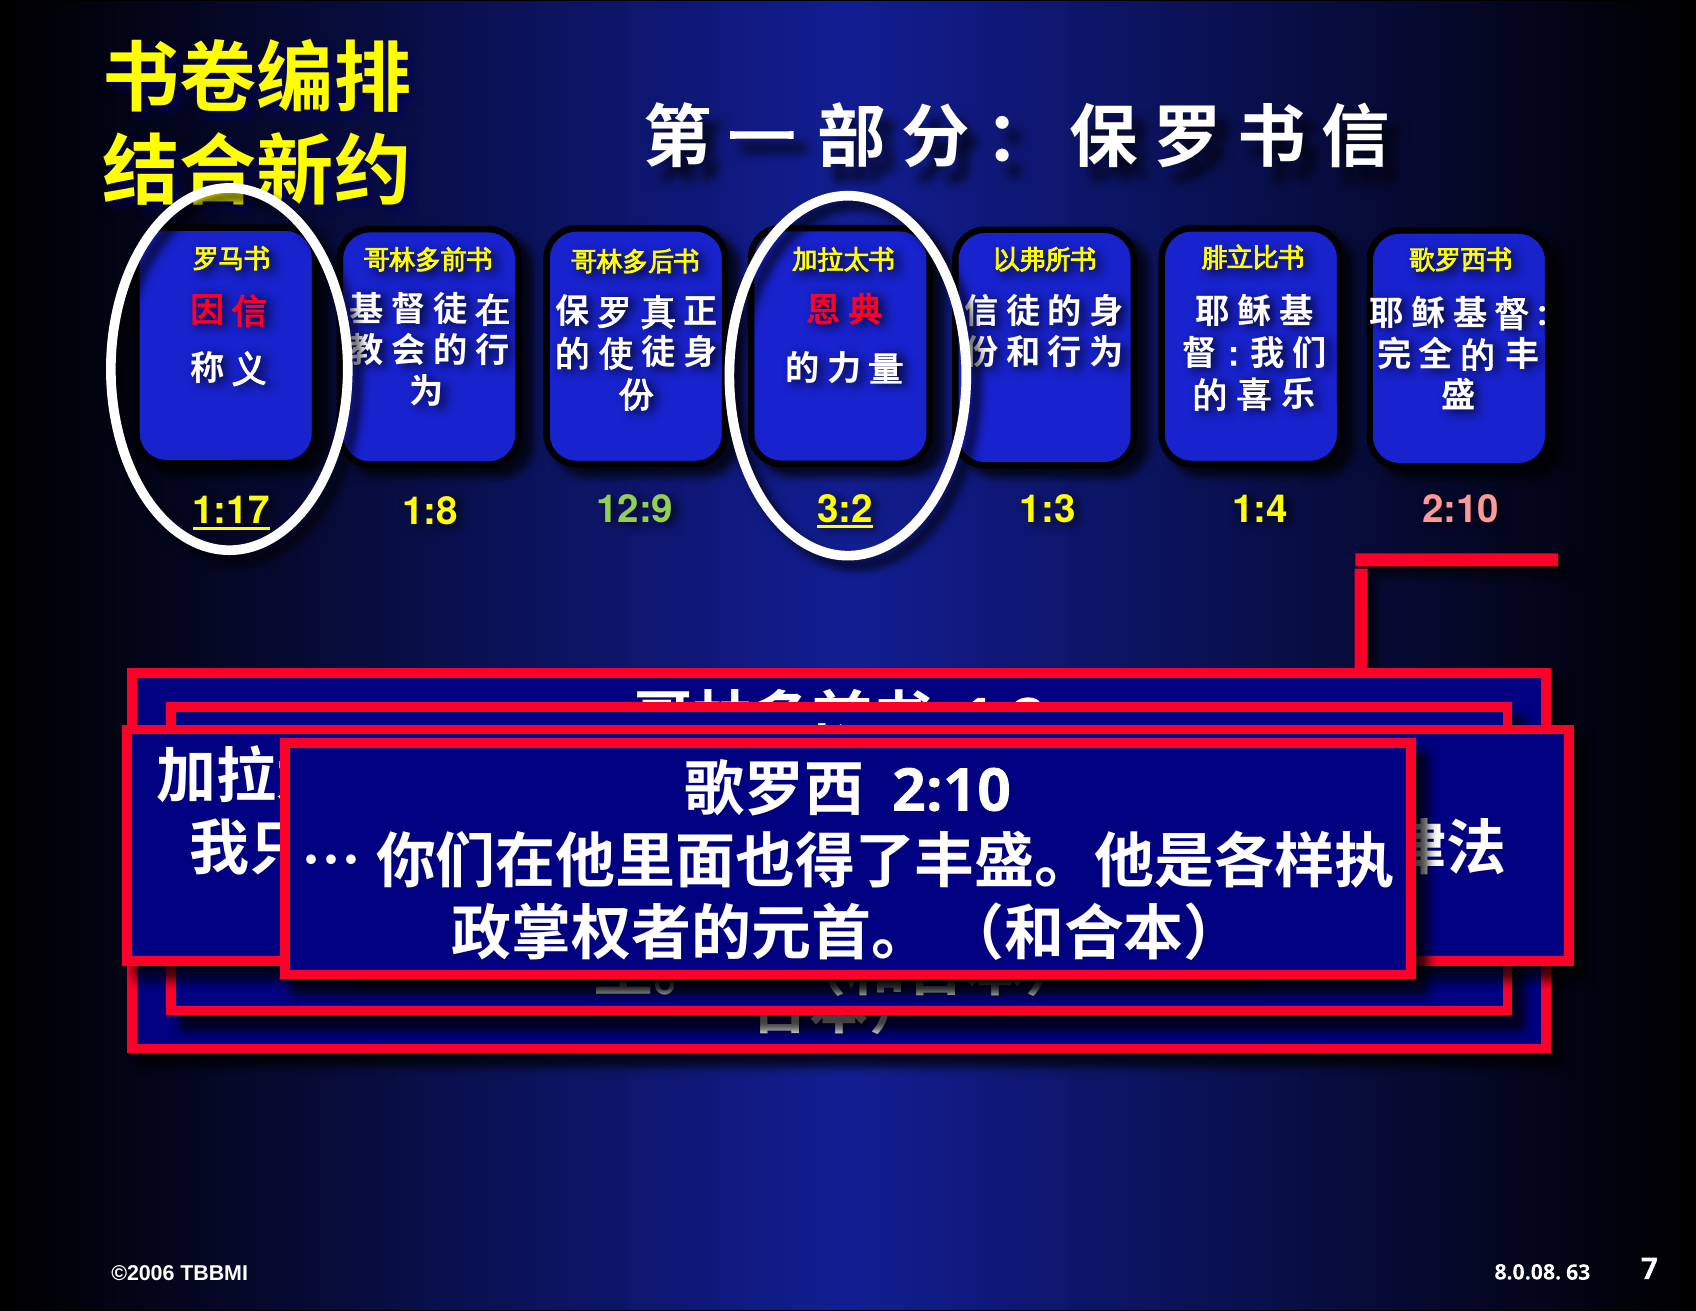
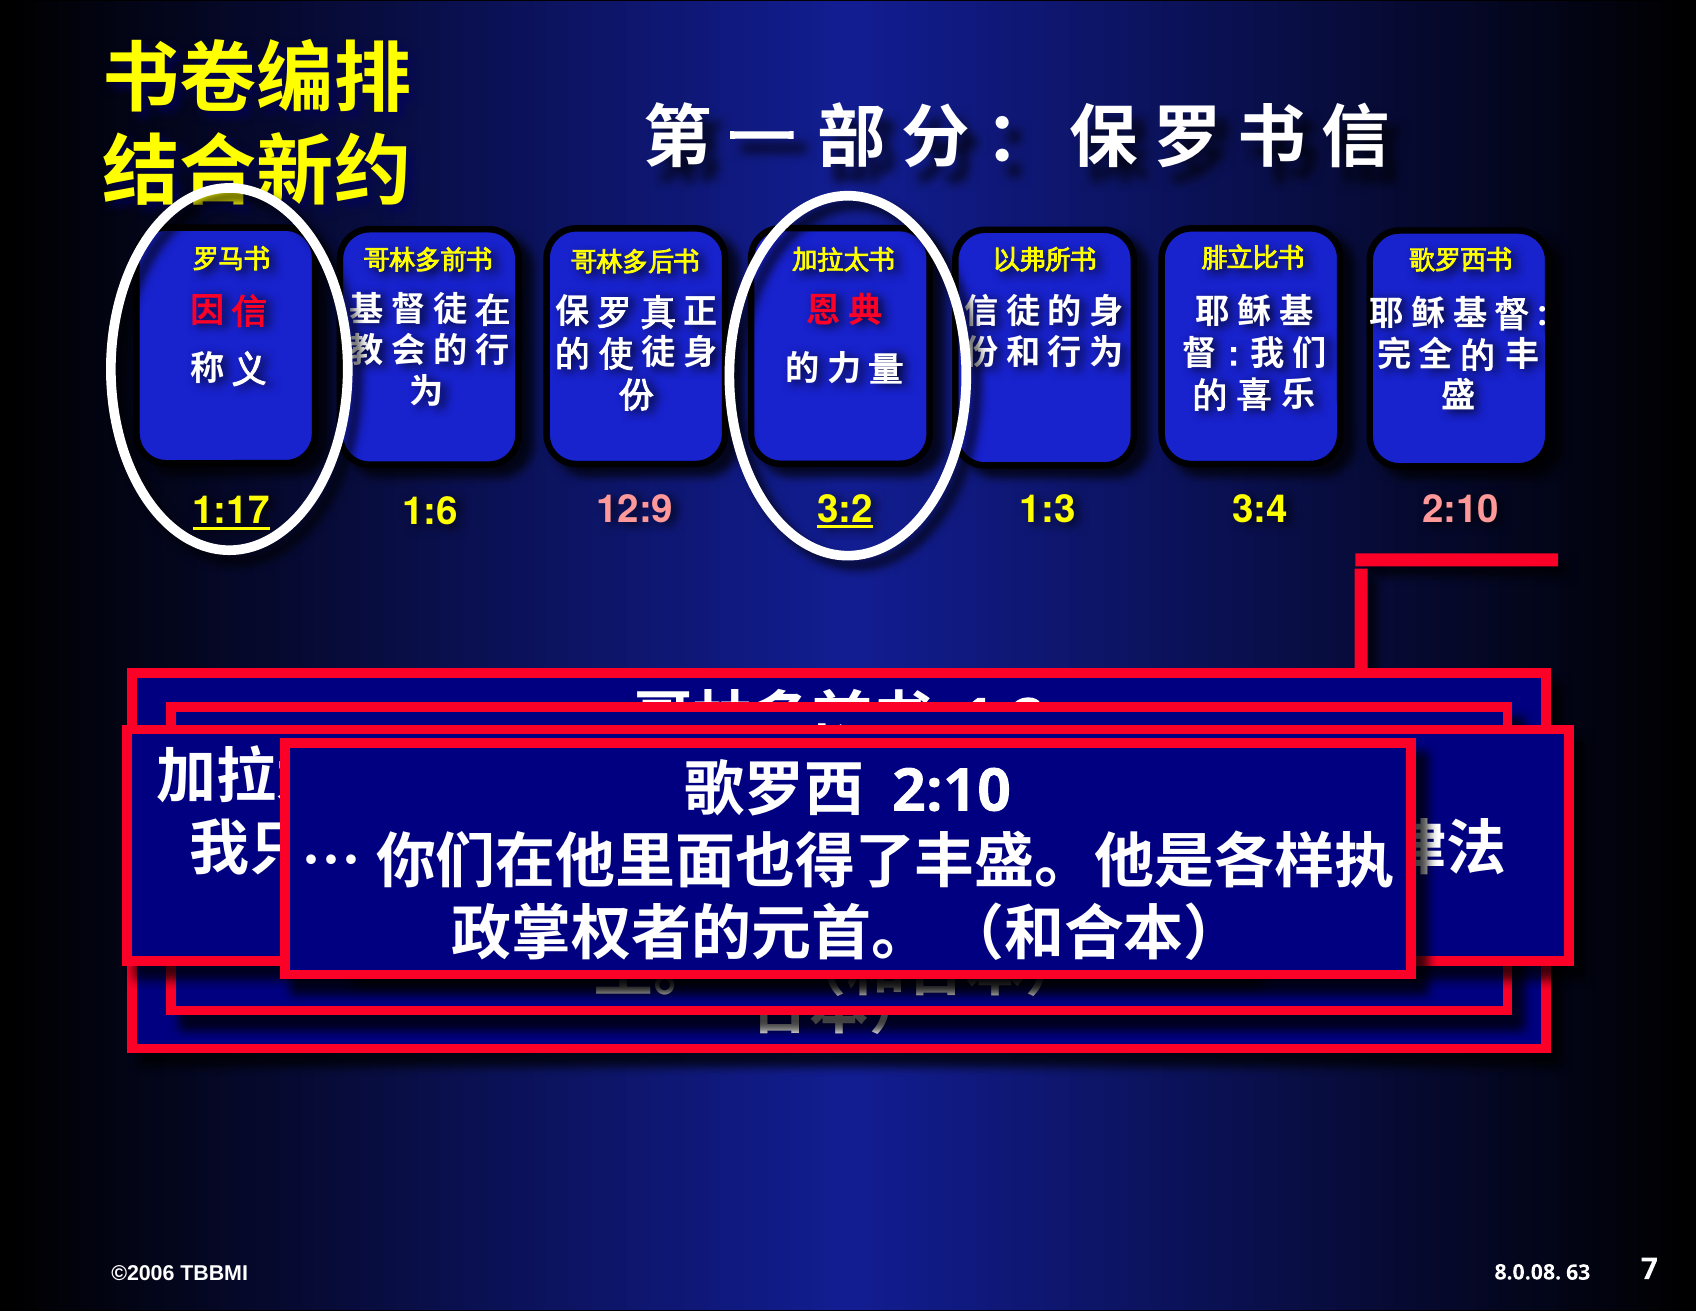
12:9 colour: light green -> pink (635, 510)
1:4: 1:4 -> 3:4 (1260, 510)
1:8: 1:8 -> 1:6 (430, 512)
